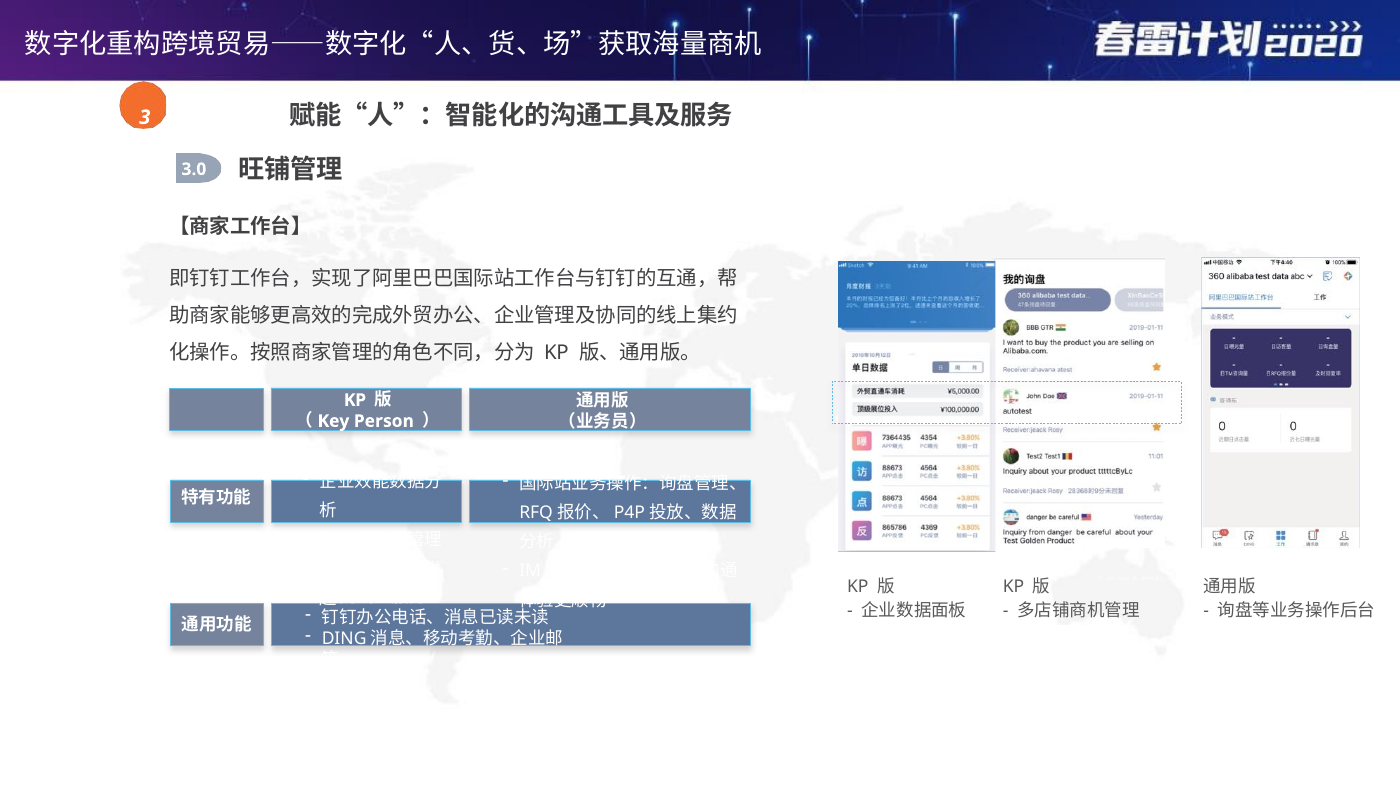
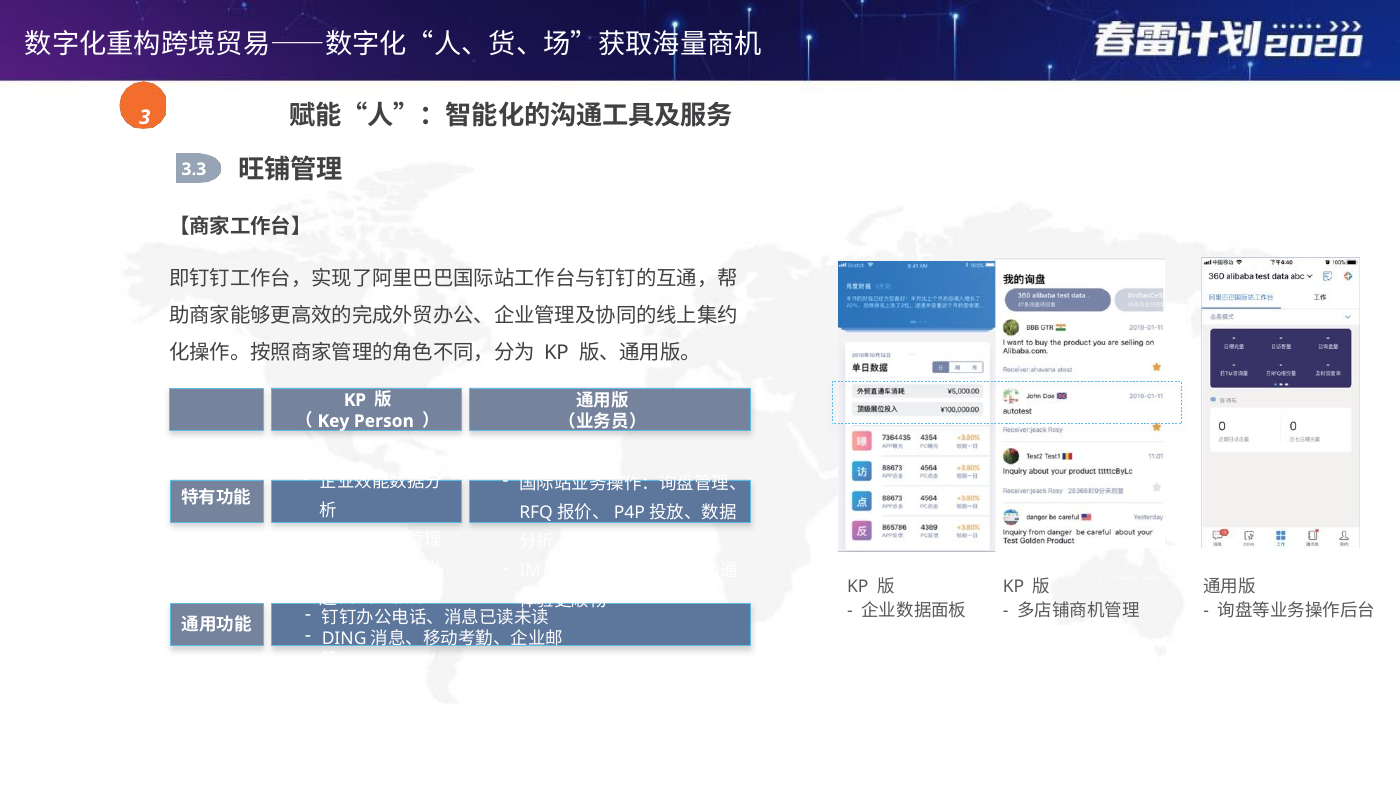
3.0: 3.0 -> 3.3 (194, 169)
